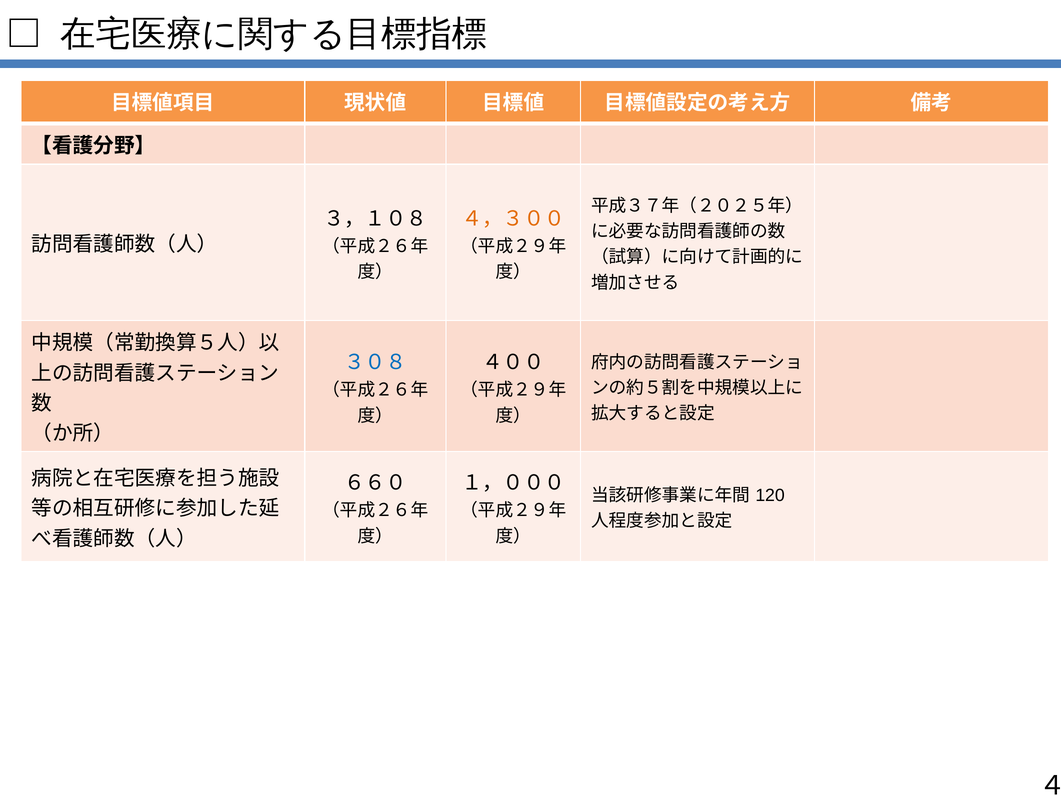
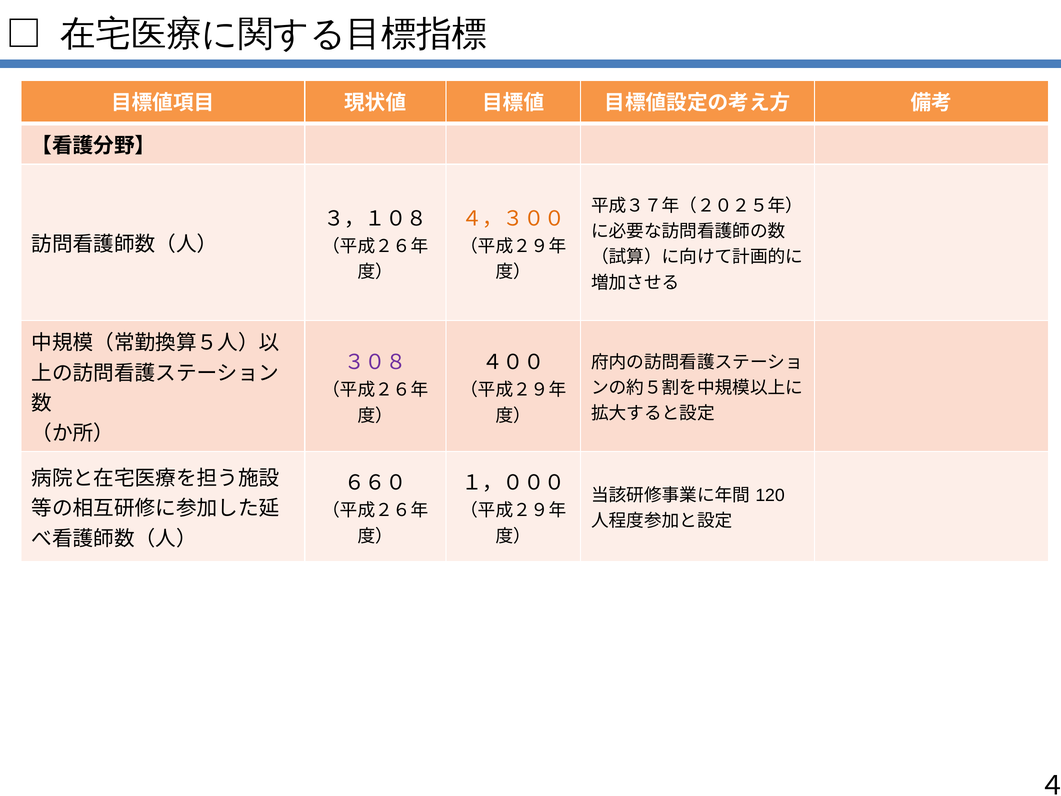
３０８ colour: blue -> purple (375, 362)
